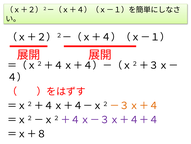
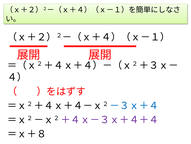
－３ｘ＋４ colour: orange -> blue (134, 105)
